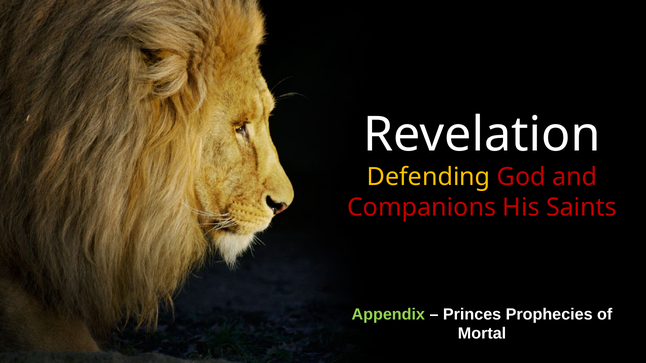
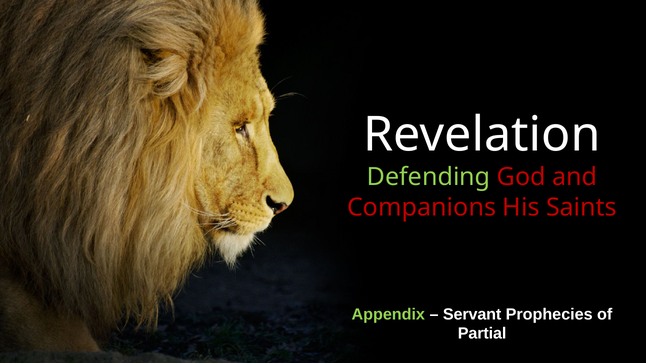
Defending colour: yellow -> light green (429, 177)
Princes: Princes -> Servant (472, 315)
Mortal: Mortal -> Partial (482, 334)
